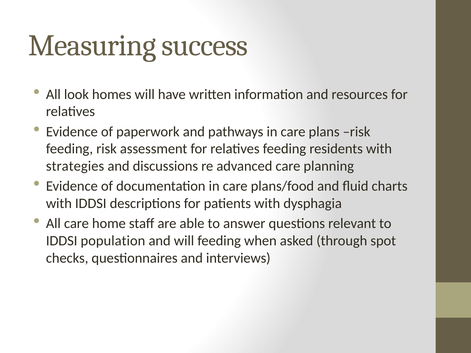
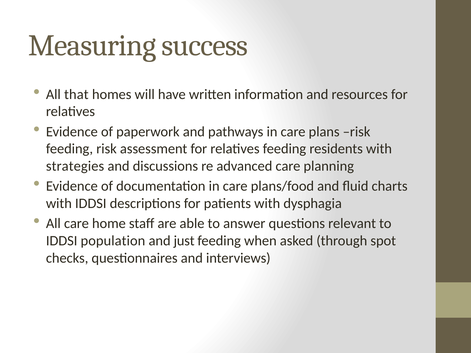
look: look -> that (76, 94)
and will: will -> just (184, 241)
